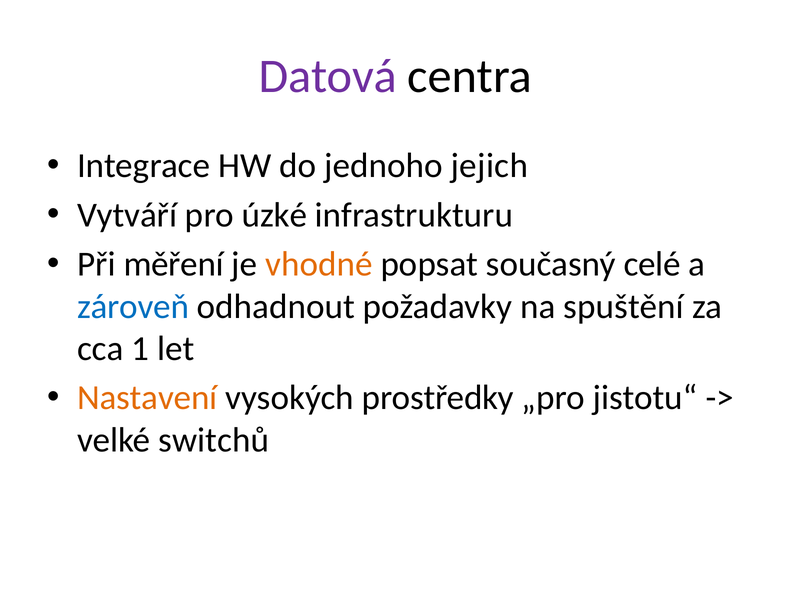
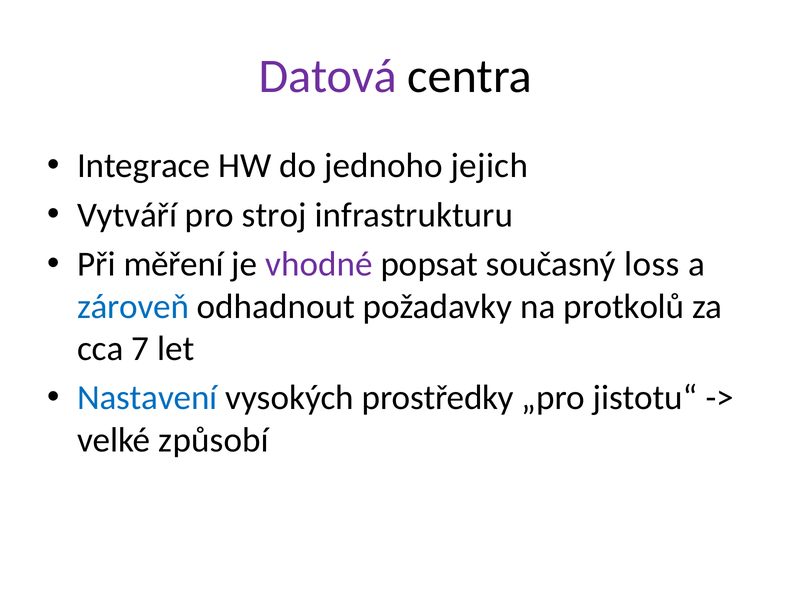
úzké: úzké -> stroj (274, 215)
vhodné colour: orange -> purple (319, 264)
celé: celé -> loss (652, 264)
spuštění: spuštění -> protkolů (624, 307)
1: 1 -> 7 (140, 349)
Nastavení colour: orange -> blue (147, 398)
switchů: switchů -> způsobí (214, 440)
